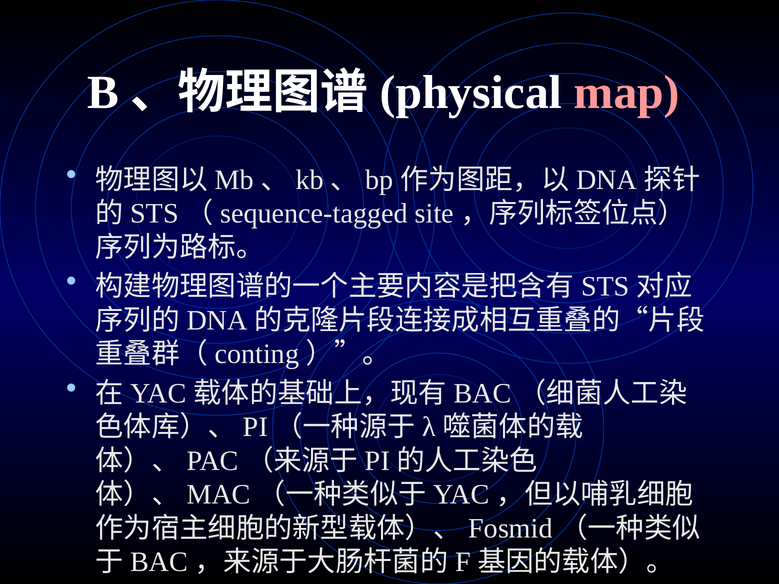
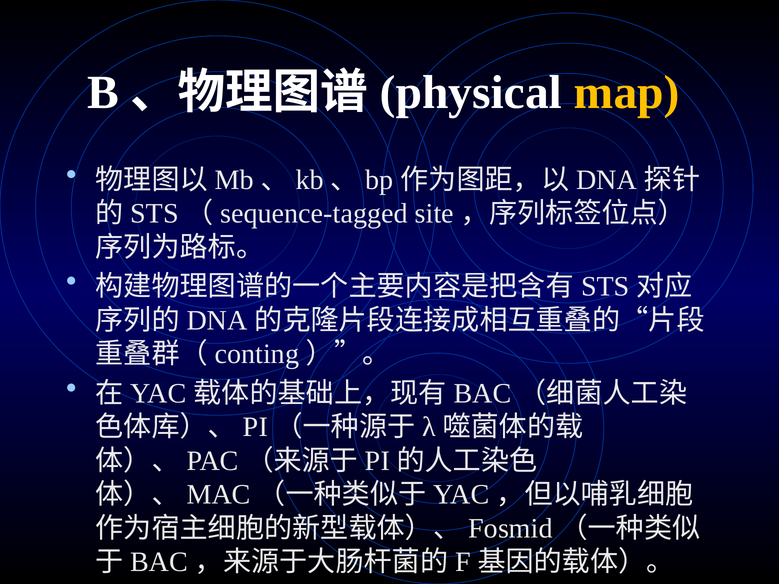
map colour: pink -> yellow (627, 93)
